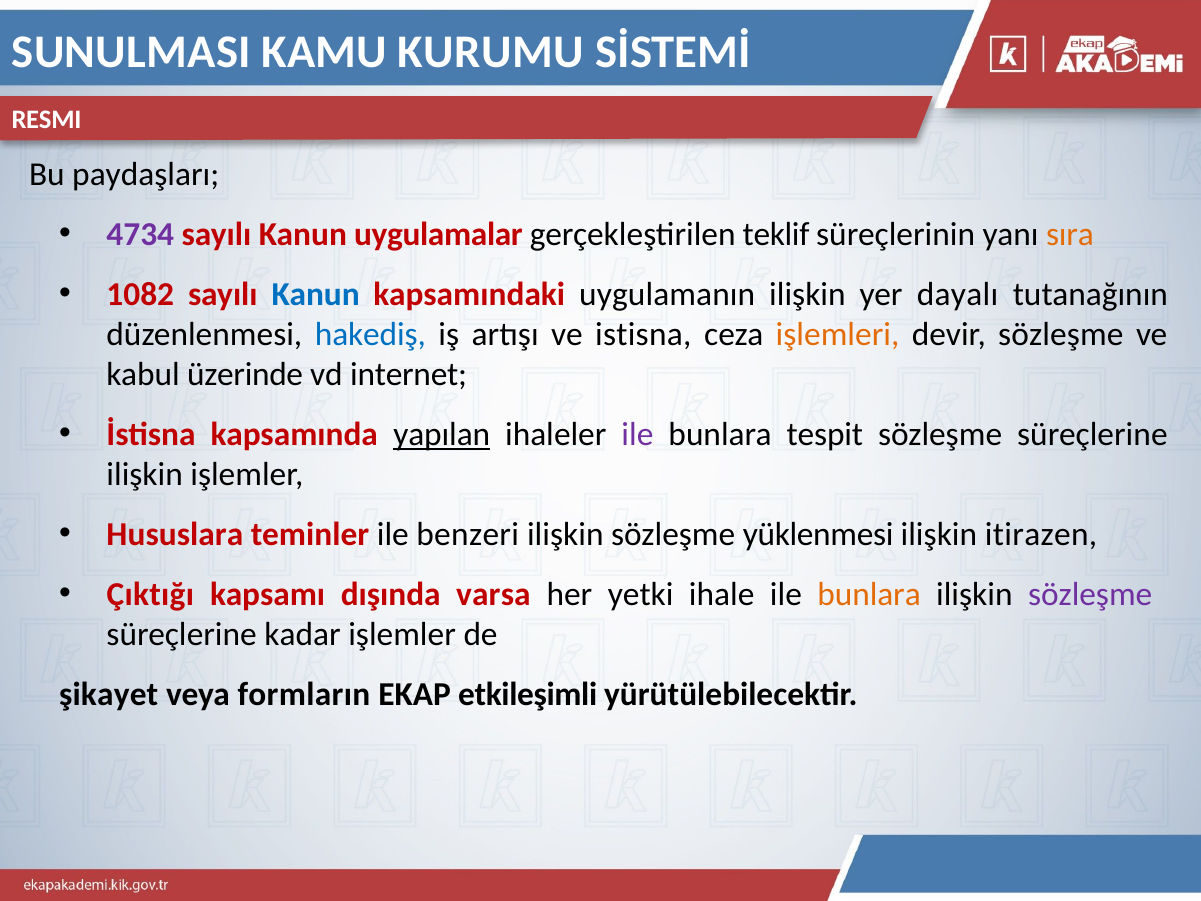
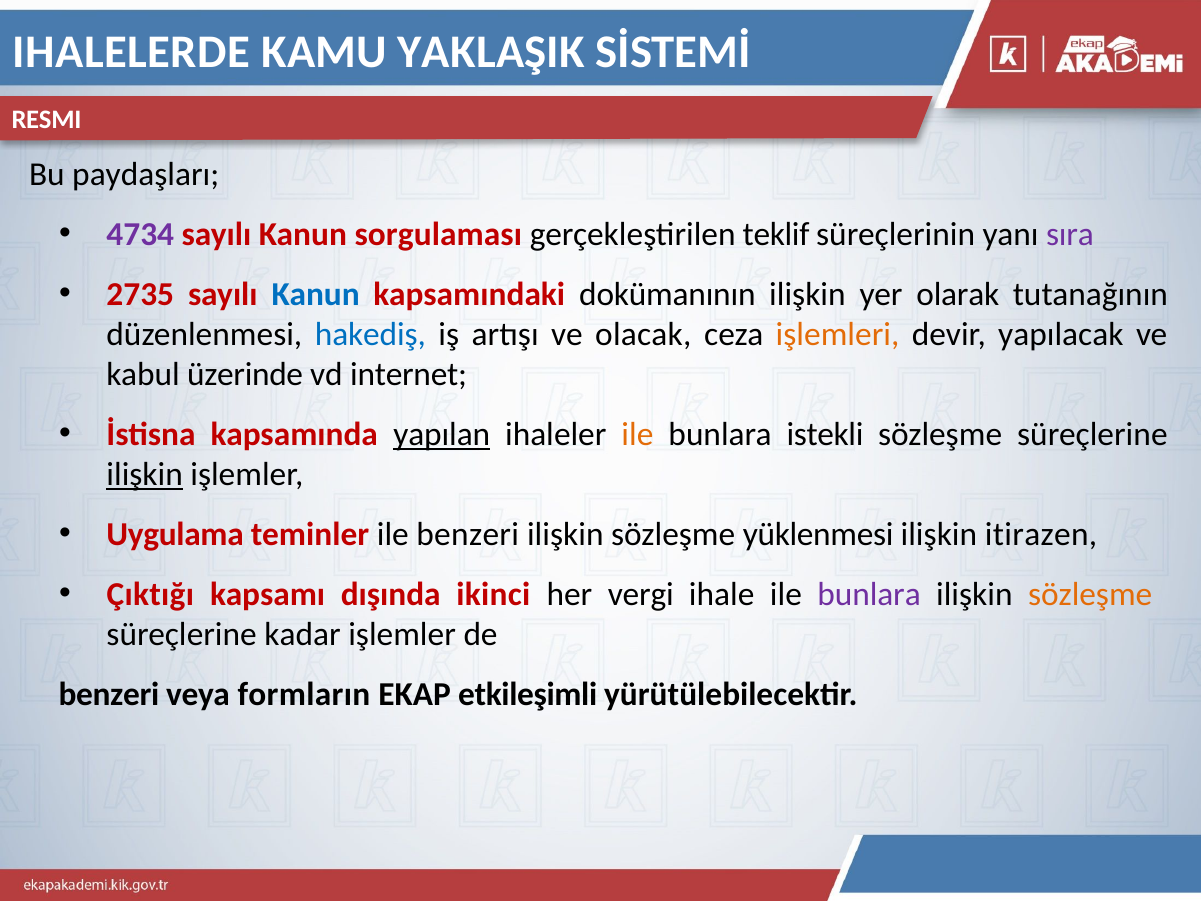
SUNULMASI: SUNULMASI -> IHALELERDE (131, 52)
KURUMU: KURUMU -> YAKLAŞIK (491, 52)
uygulamalar: uygulamalar -> sorgulaması (438, 234)
sıra colour: orange -> purple (1070, 234)
1082: 1082 -> 2735 (140, 294)
uygulamanın: uygulamanın -> dokümanının (667, 294)
dayalı: dayalı -> olarak (958, 294)
istisna: istisna -> olacak (643, 334)
devir sözleşme: sözleşme -> yapılacak (1061, 334)
ile colour: purple -> orange (637, 434)
tespit: tespit -> istekli (825, 434)
ilişkin underline: none -> present (145, 474)
Hususlara: Hususlara -> Uygulama (175, 535)
varsa: varsa -> ikinci (493, 595)
yetki: yetki -> vergi (641, 595)
bunlara colour: orange -> purple (869, 595)
sözleşme colour: purple -> orange (1090, 595)
şikayet: şikayet -> benzeri (109, 695)
